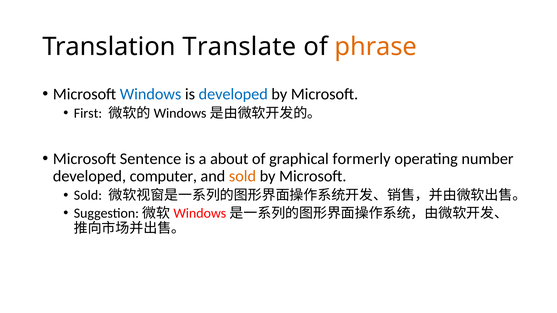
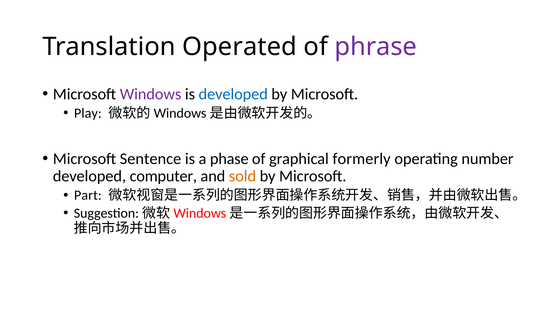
Translate: Translate -> Operated (240, 47)
phrase colour: orange -> purple (376, 47)
Windows colour: blue -> purple (151, 94)
First: First -> Play (88, 113)
about: about -> phase (229, 159)
Sold: Sold -> Part (88, 196)
